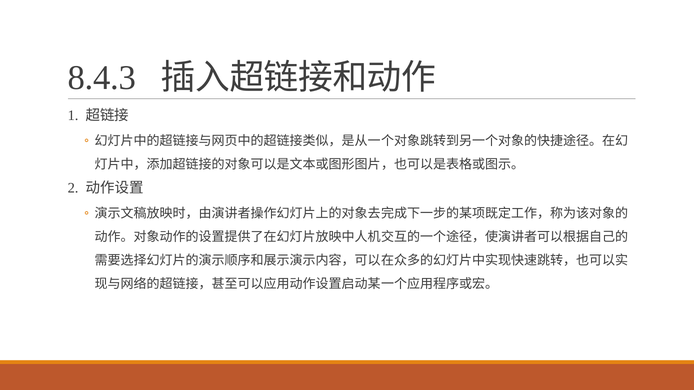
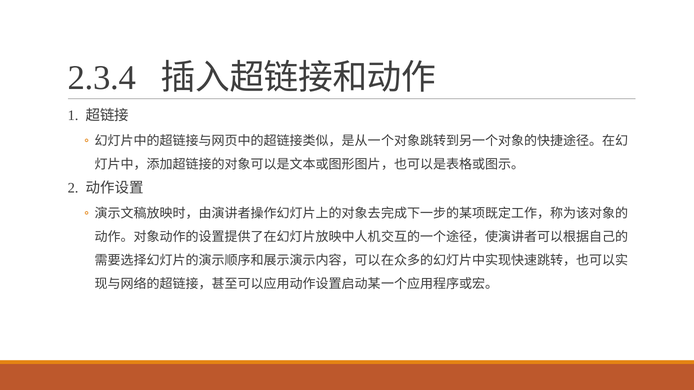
8.4.3: 8.4.3 -> 2.3.4 (102, 78)
